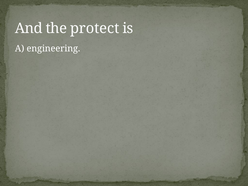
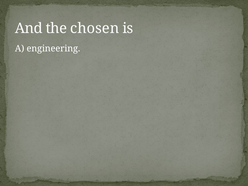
protect: protect -> chosen (95, 28)
